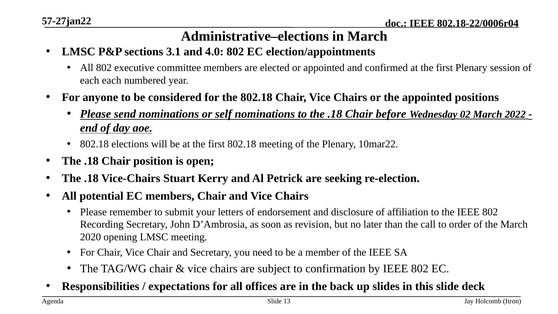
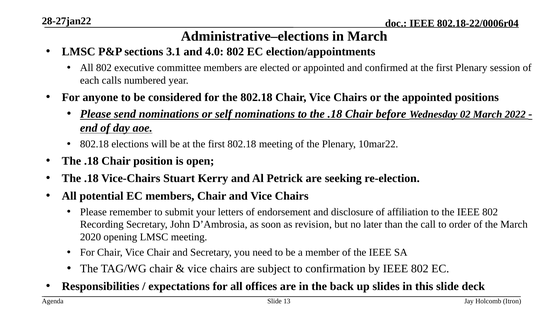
57-27jan22: 57-27jan22 -> 28-27jan22 (67, 21)
each each: each -> calls (112, 80)
